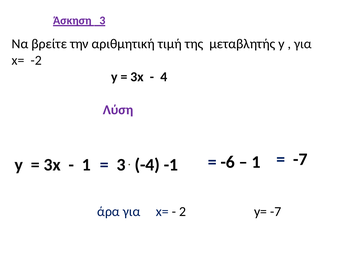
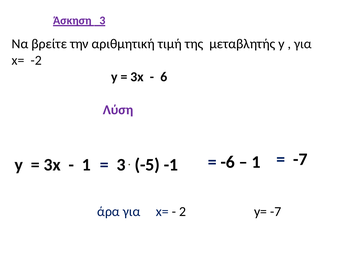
4: 4 -> 6 (164, 77)
-4: -4 -> -5 (147, 165)
